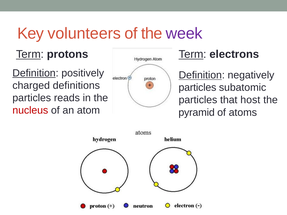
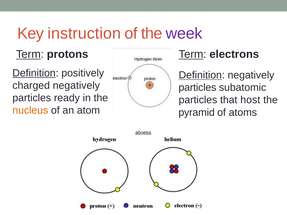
volunteers: volunteers -> instruction (84, 33)
charged definitions: definitions -> negatively (76, 86)
reads: reads -> ready (67, 98)
nucleus colour: red -> orange (30, 110)
